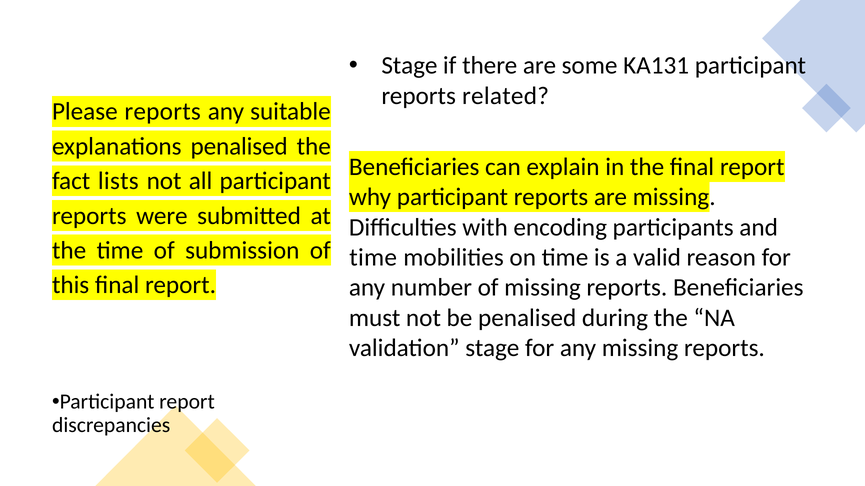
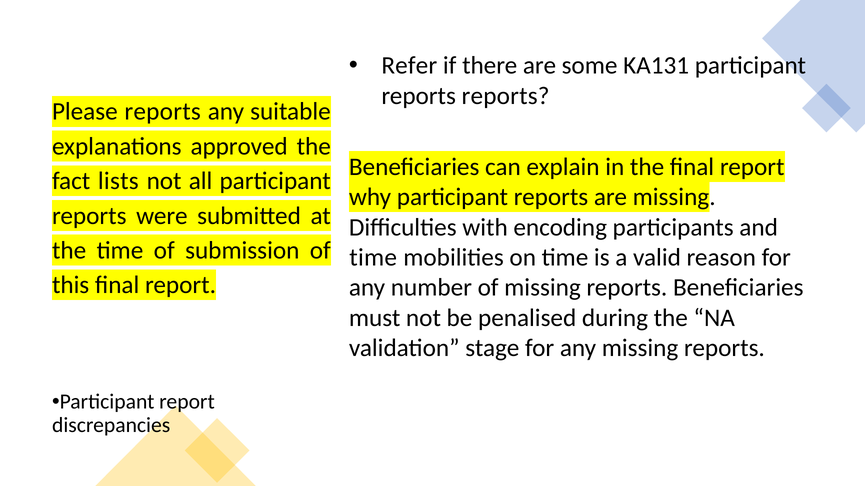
Stage: Stage -> Refer (409, 66)
reports related: related -> reports (506, 96)
explanations penalised: penalised -> approved (239, 147)
